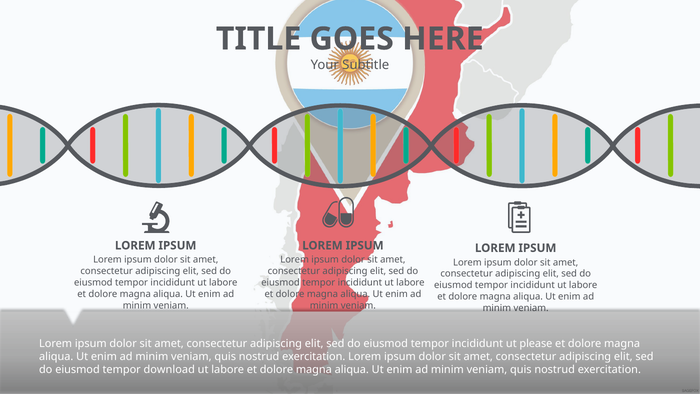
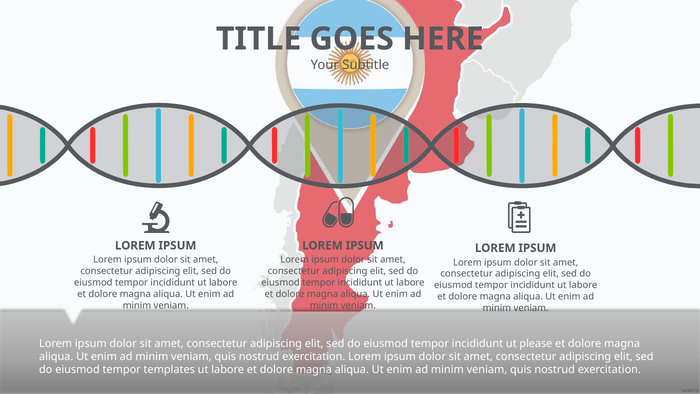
download: download -> templates (169, 369)
